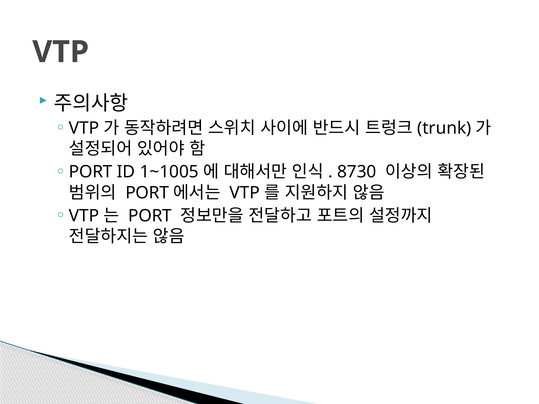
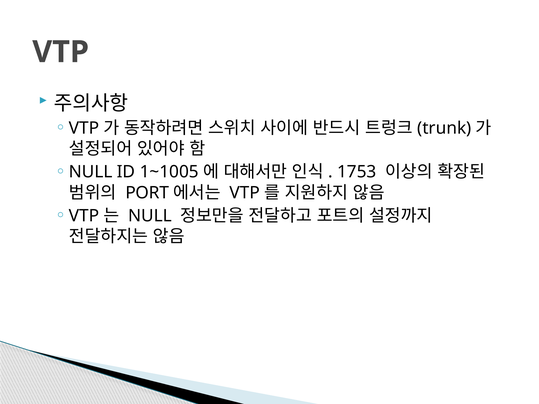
PORT: PORT -> NULL (91, 172)
8730: 8730 -> 1753 (357, 172)
PORT: PORT -> NULL (150, 216)
